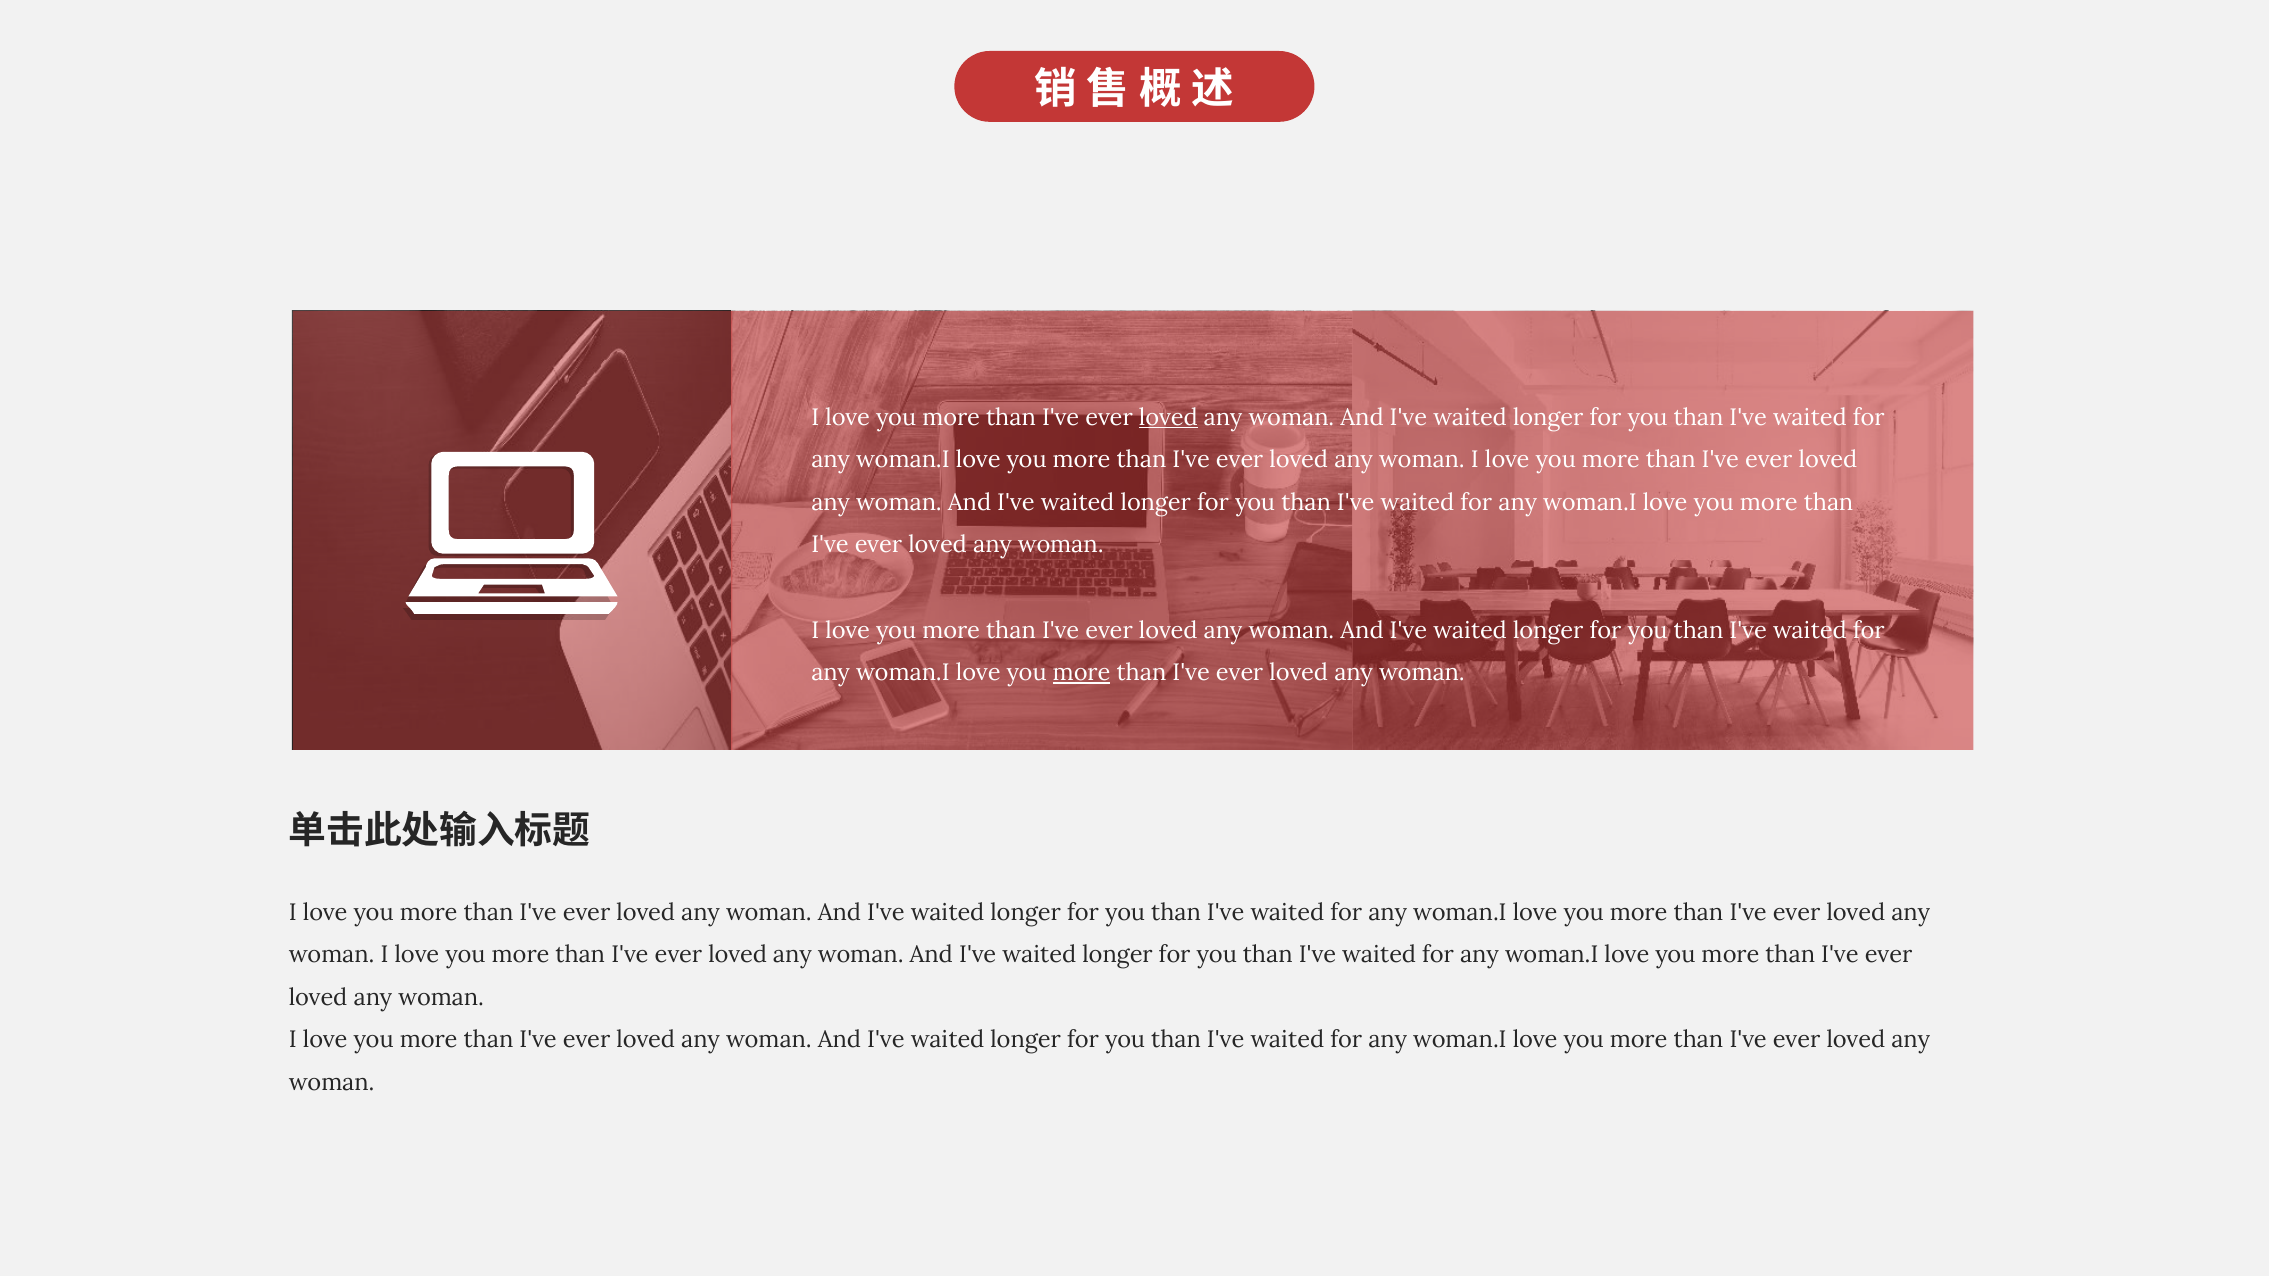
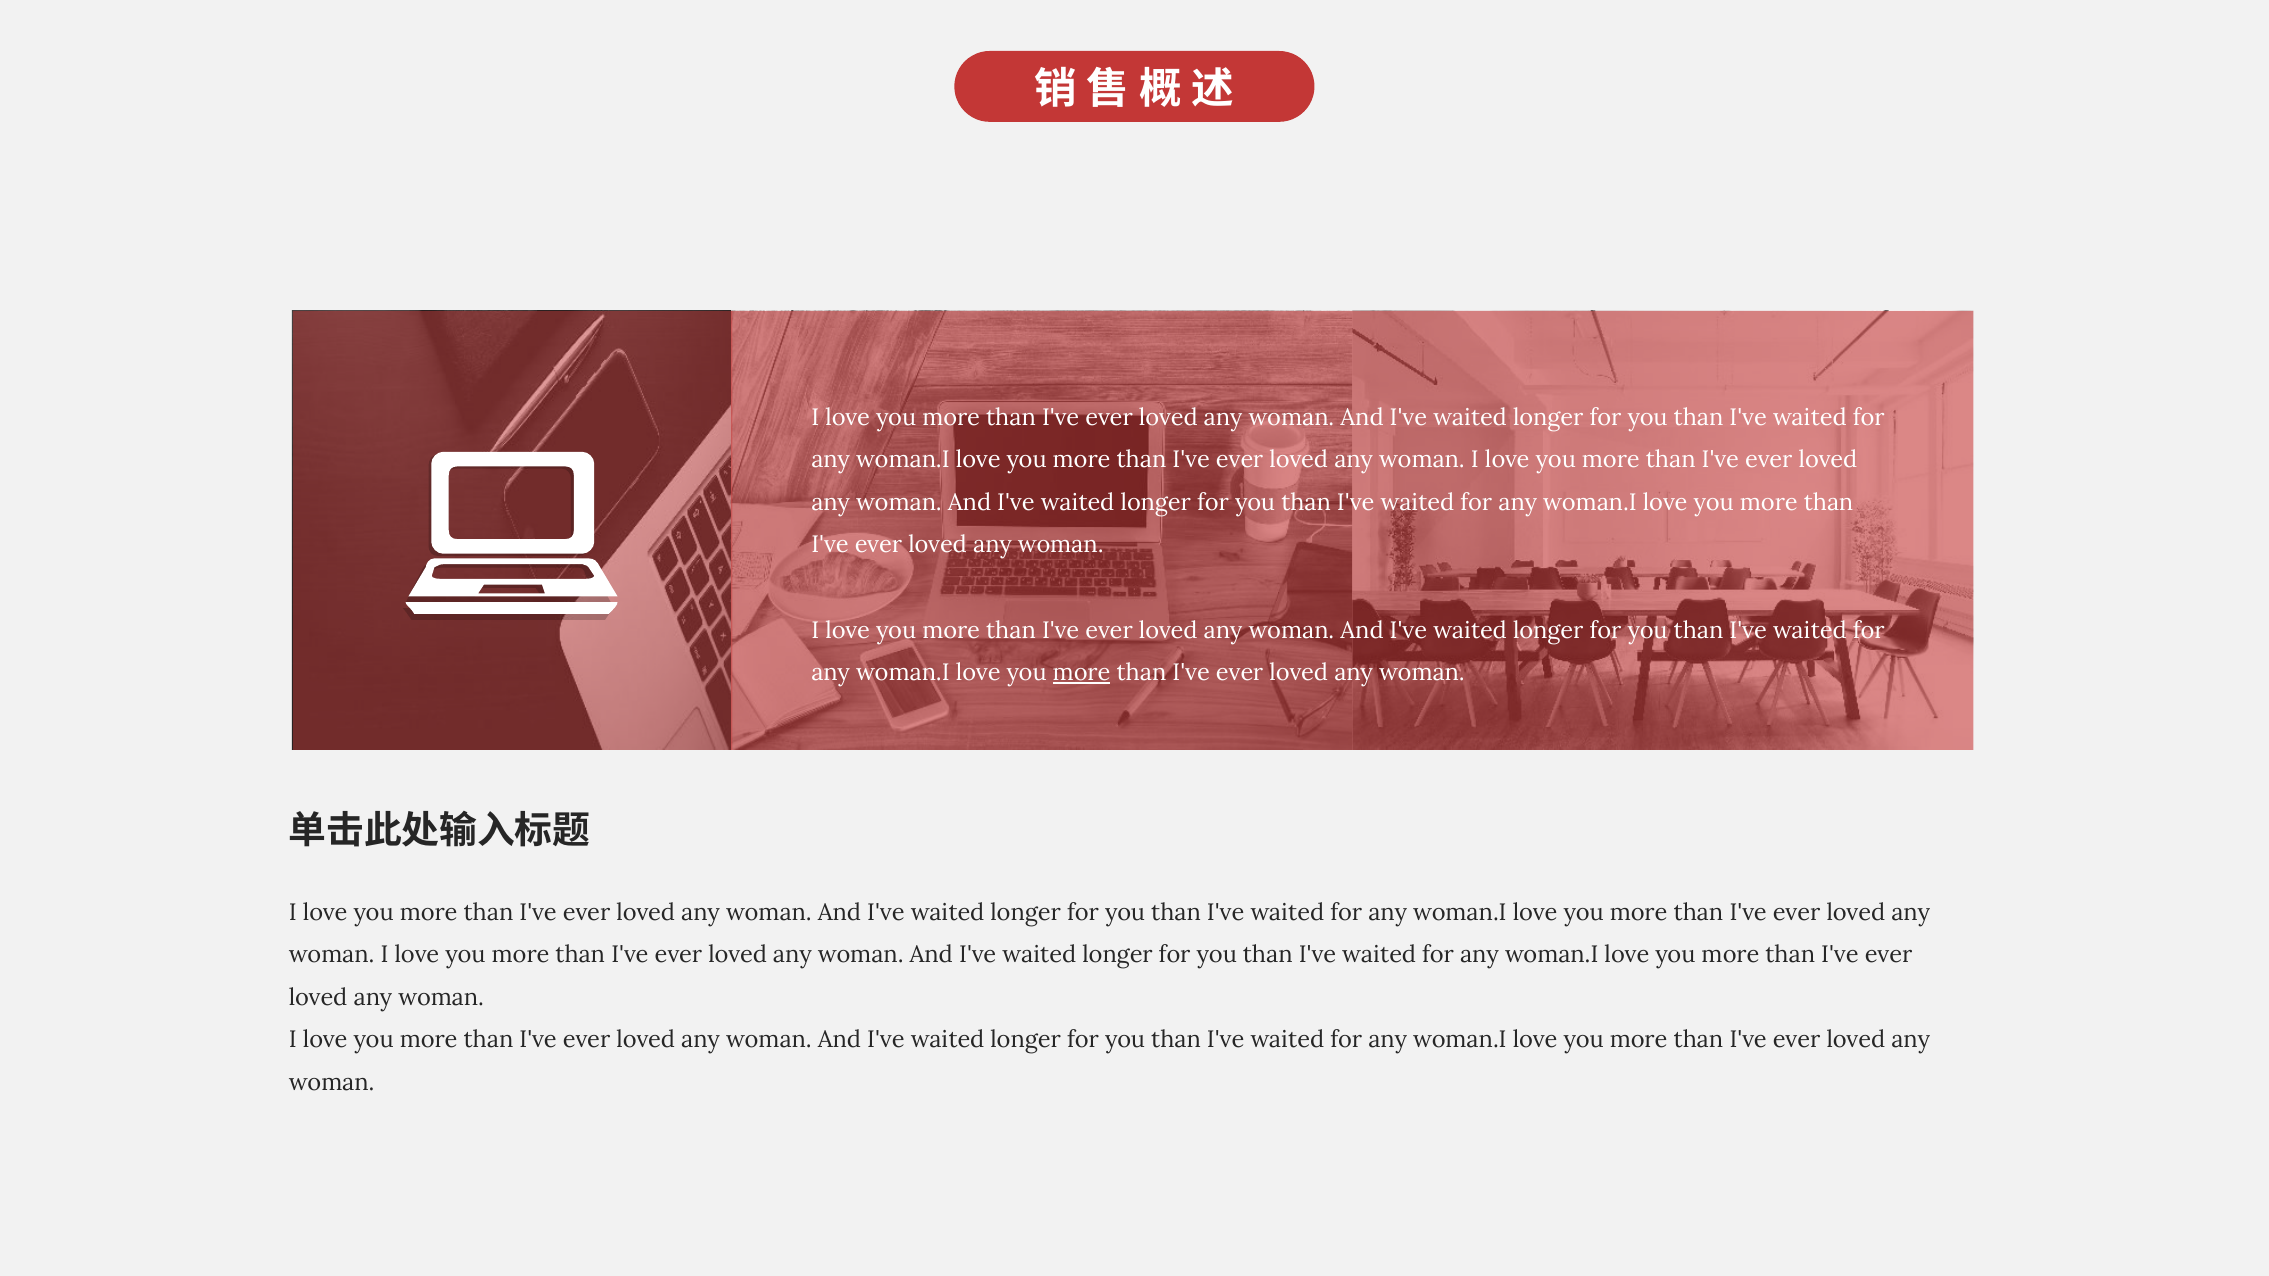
loved underline: present -> none (1168, 417)
